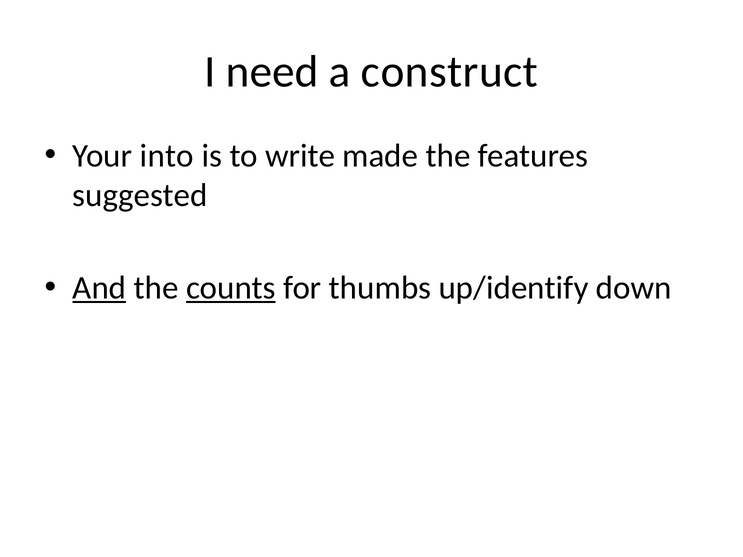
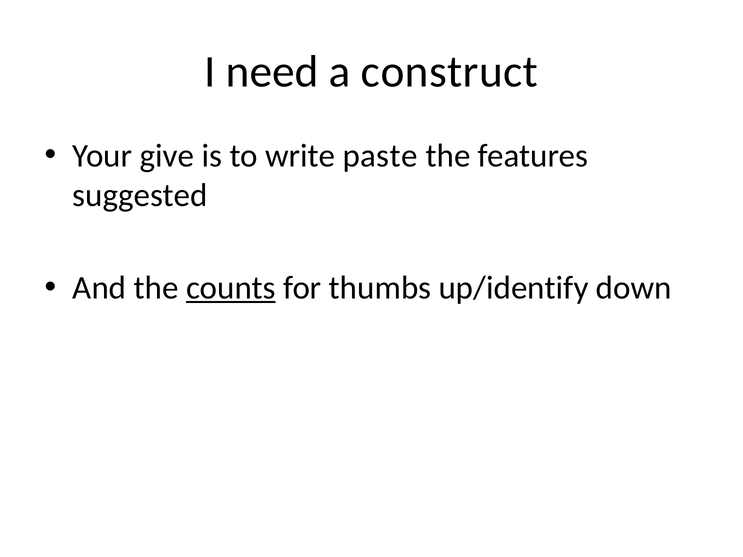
into: into -> give (167, 156)
made: made -> paste (380, 156)
And underline: present -> none (99, 288)
